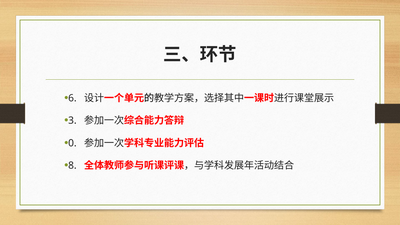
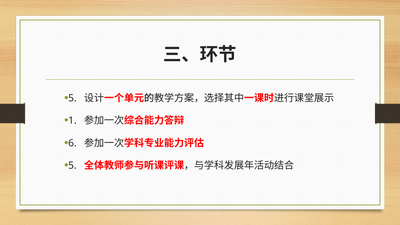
6: 6 -> 5 (72, 98)
3: 3 -> 1 (72, 121)
0: 0 -> 6 (72, 143)
8: 8 -> 5 (72, 166)
